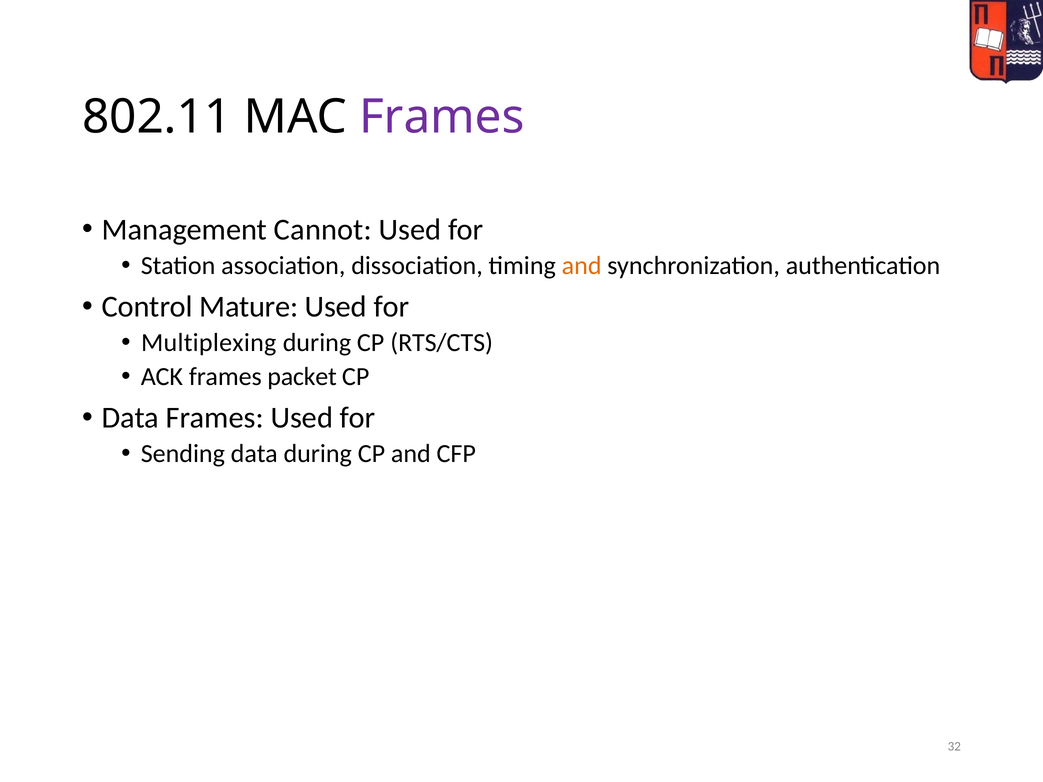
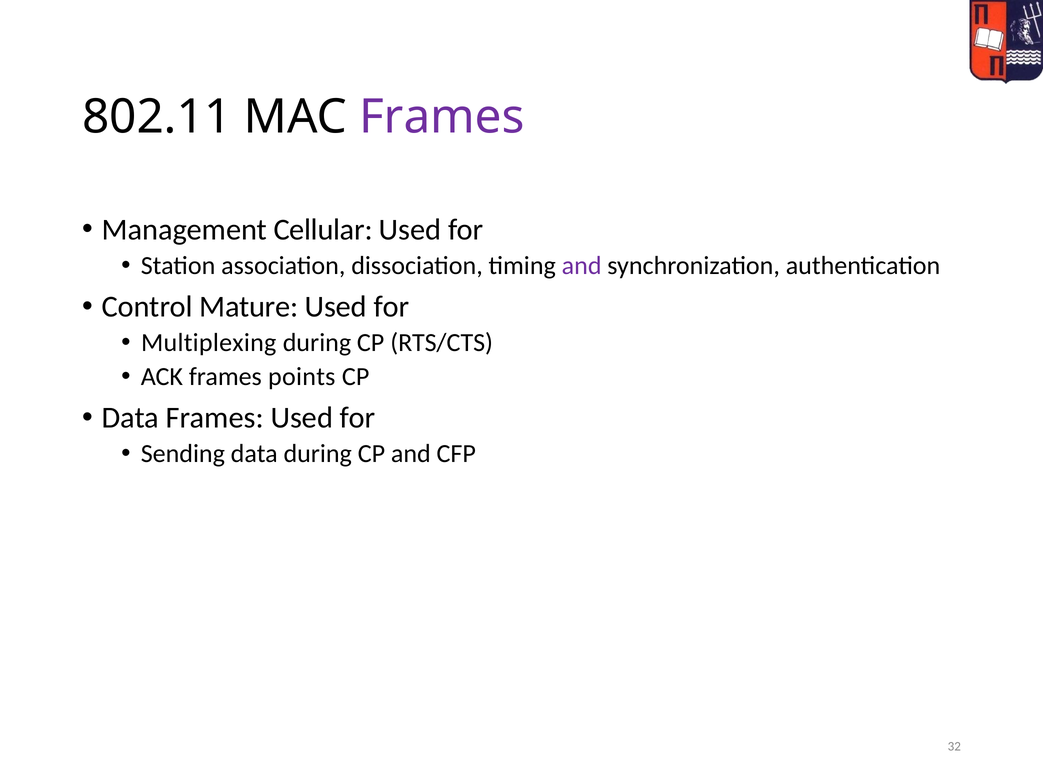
Cannot: Cannot -> Cellular (323, 230)
and colour: orange -> purple (582, 266)
packet: packet -> points (302, 377)
